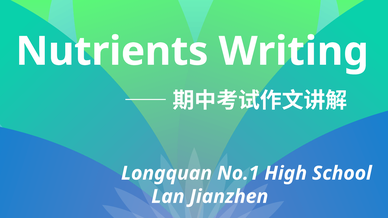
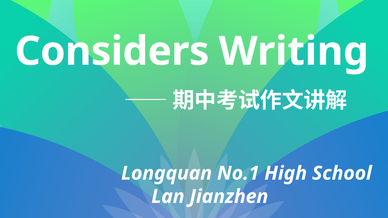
Nutrients: Nutrients -> Considers (112, 51)
